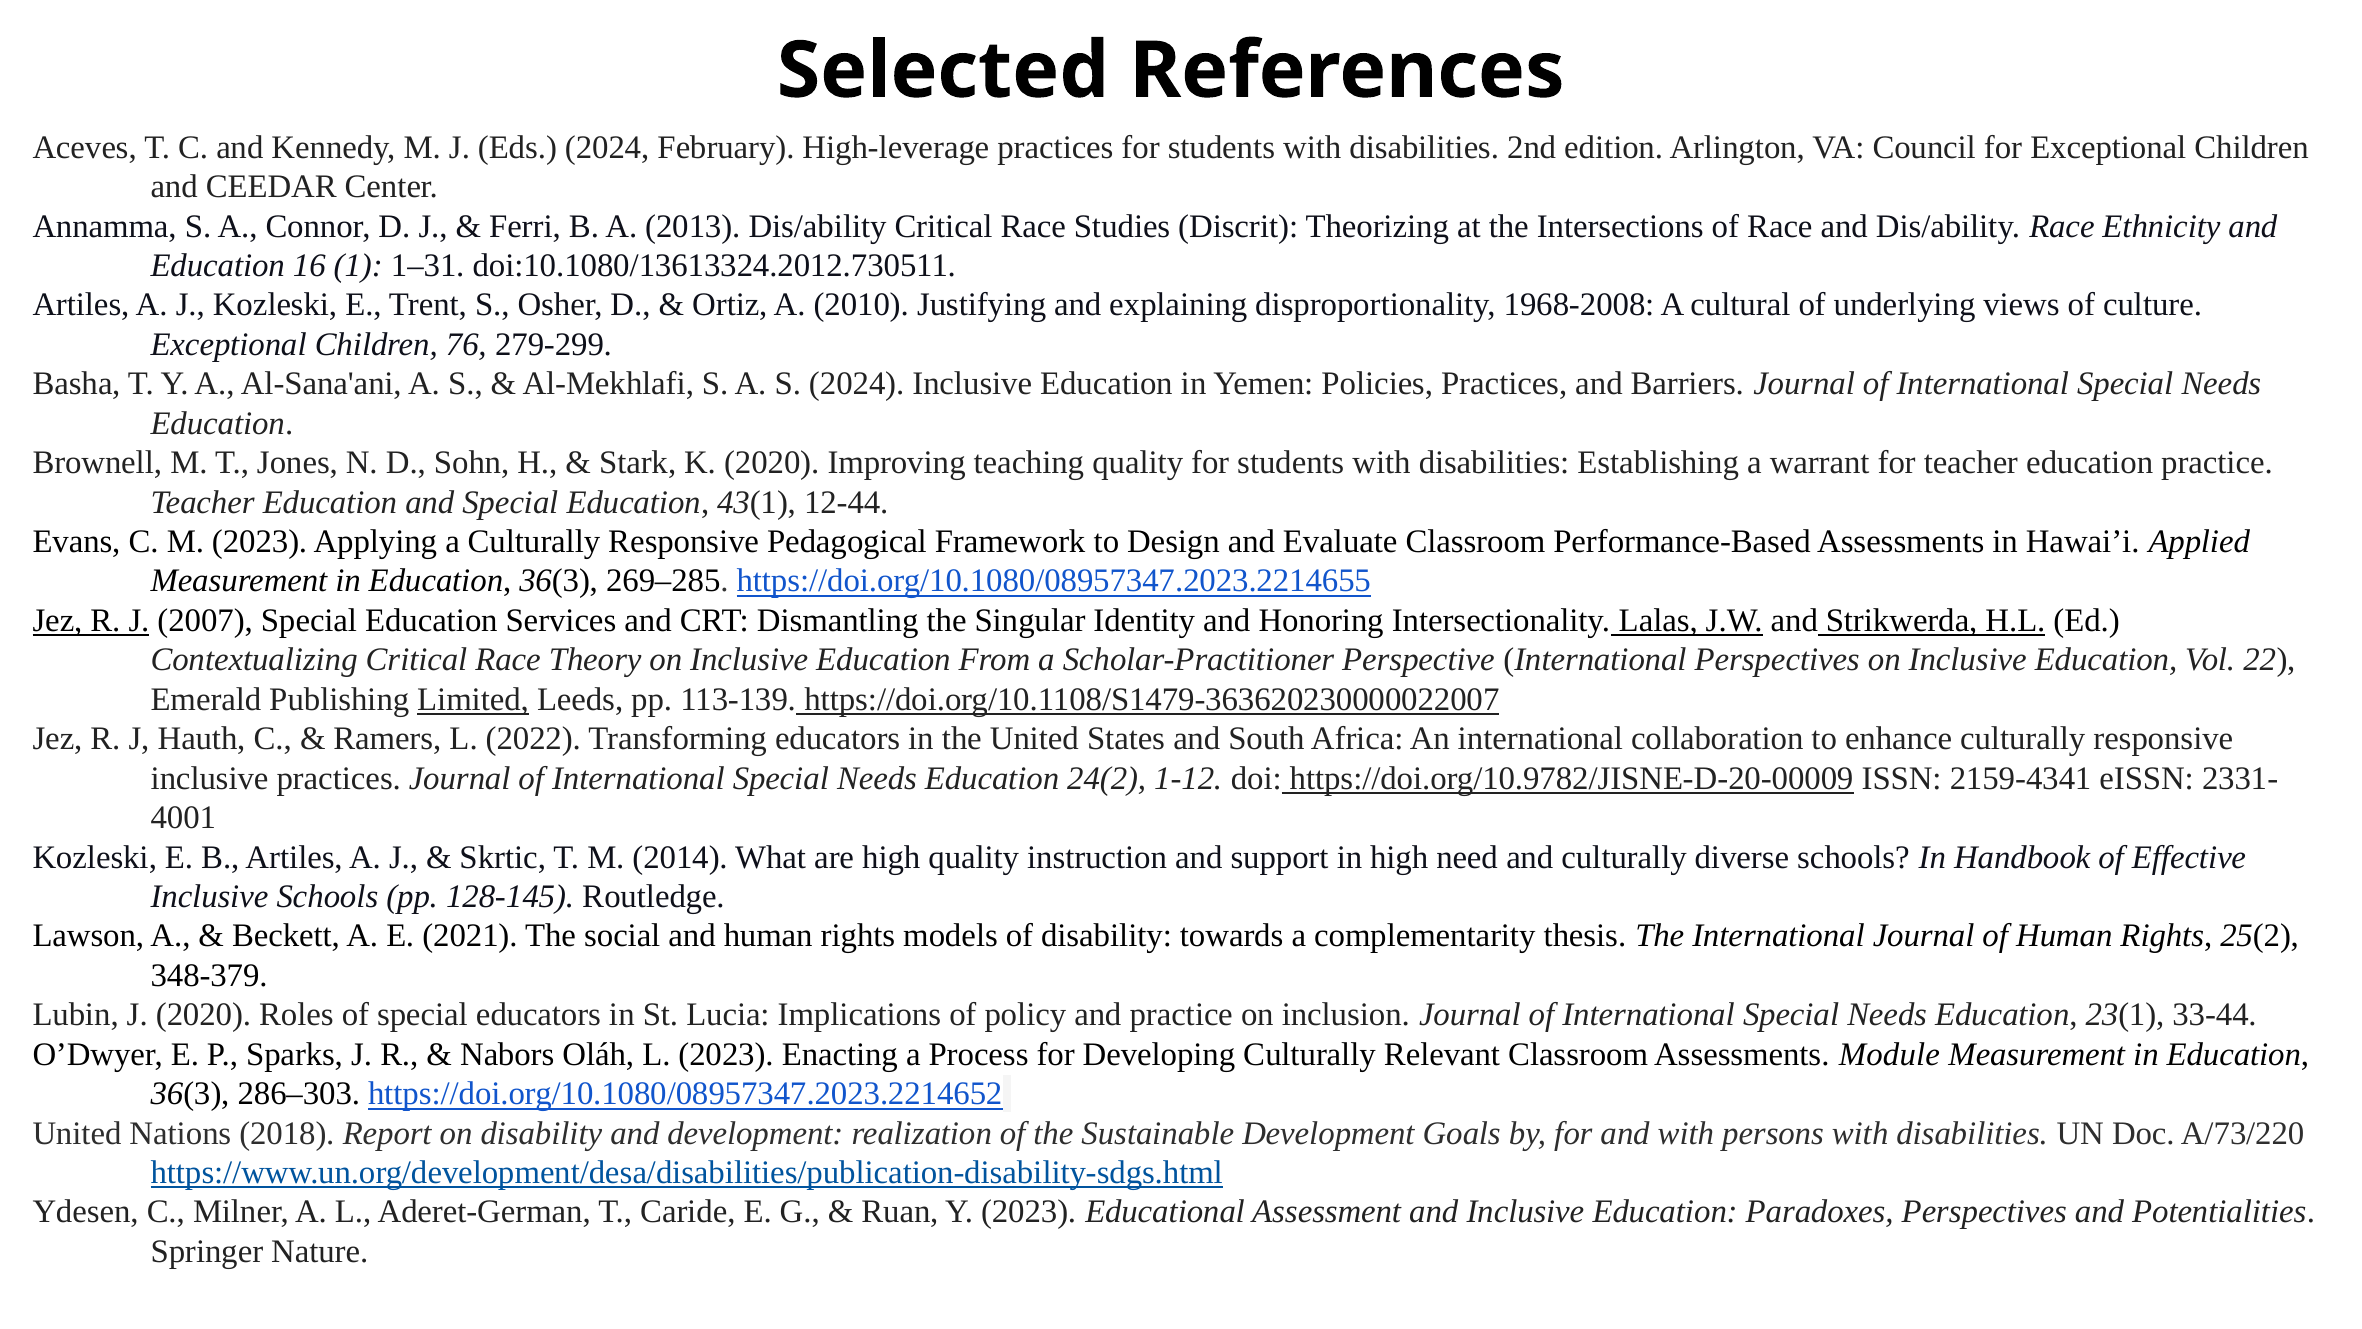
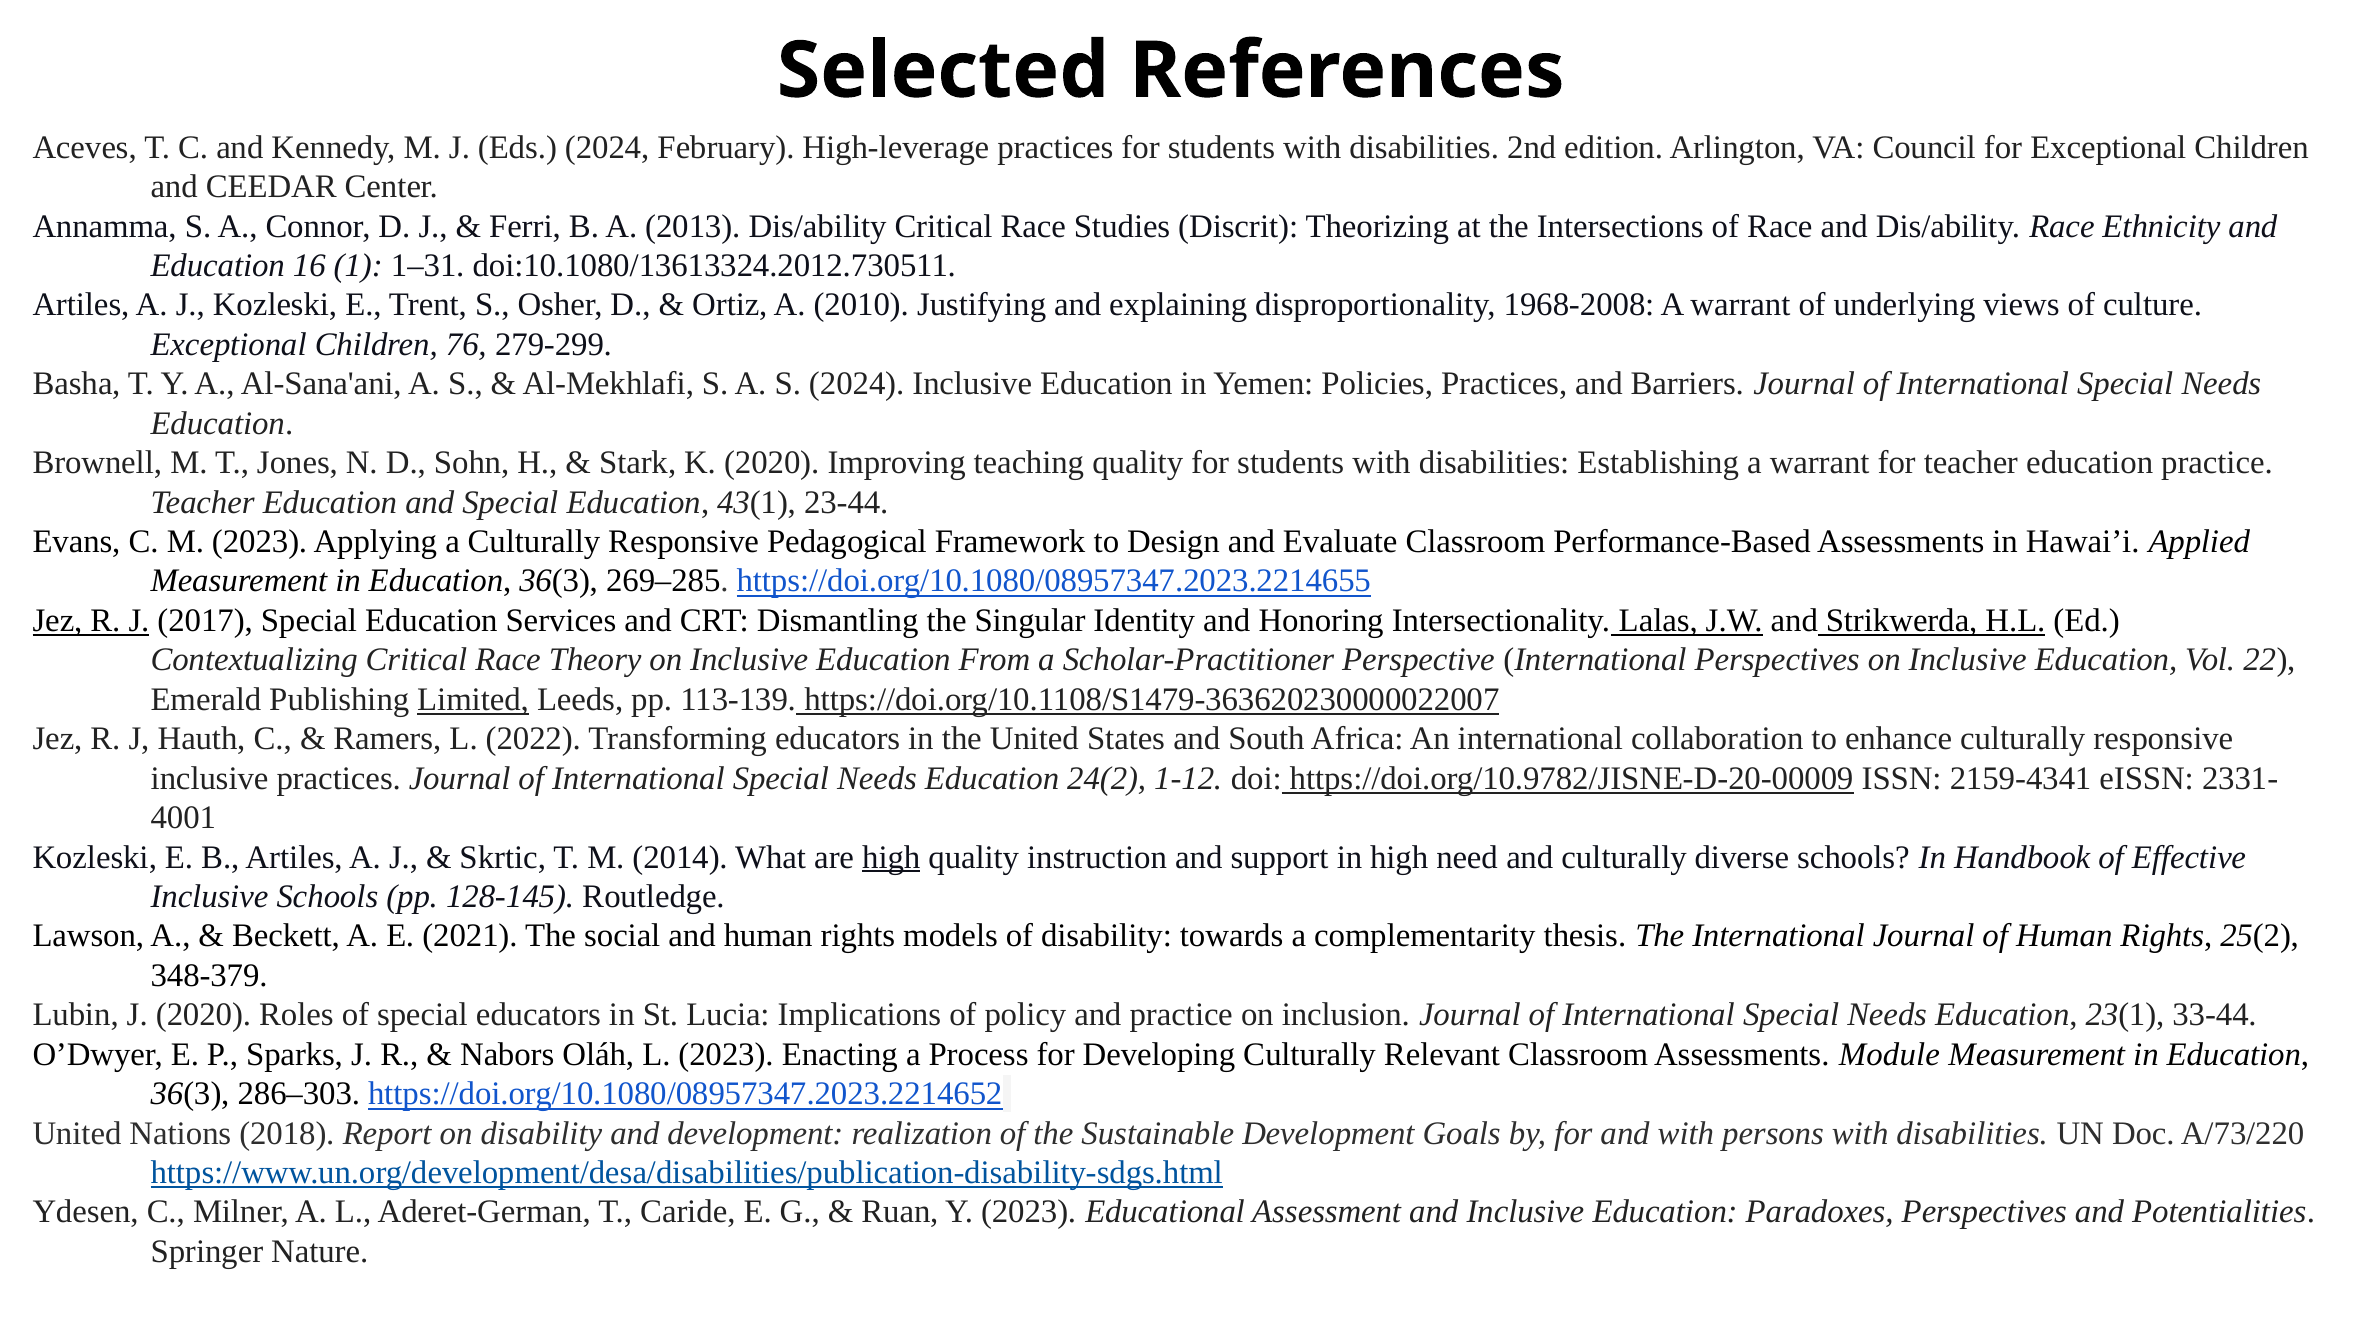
1968-2008 A cultural: cultural -> warrant (1740, 305)
12-44: 12-44 -> 23-44 (846, 502)
2007: 2007 -> 2017 (205, 620)
high underline: none -> present (891, 857)
